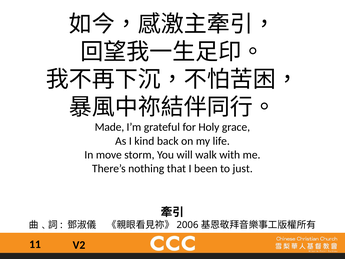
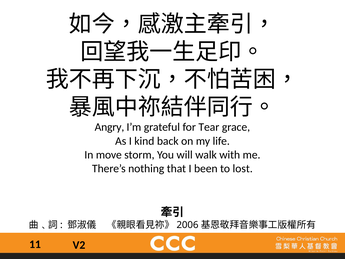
Made: Made -> Angry (109, 127)
Holy: Holy -> Tear (209, 127)
just: just -> lost (243, 168)
